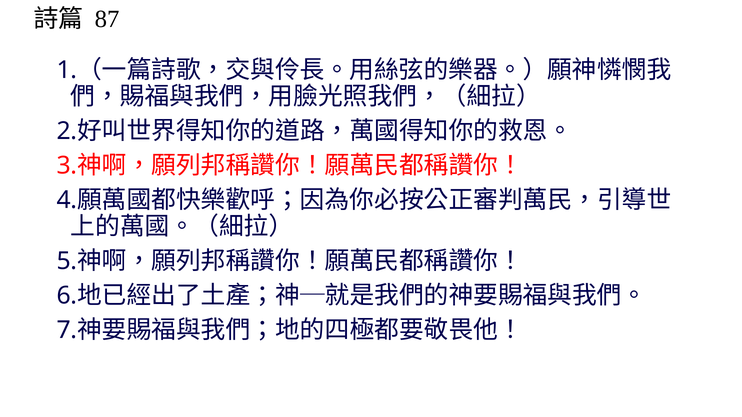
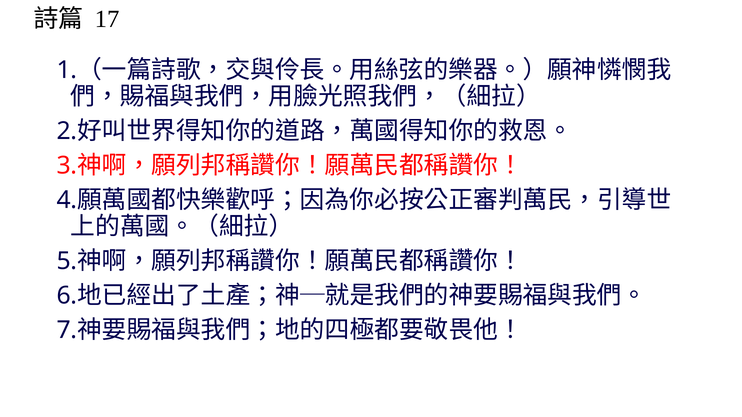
87: 87 -> 17 (107, 19)
